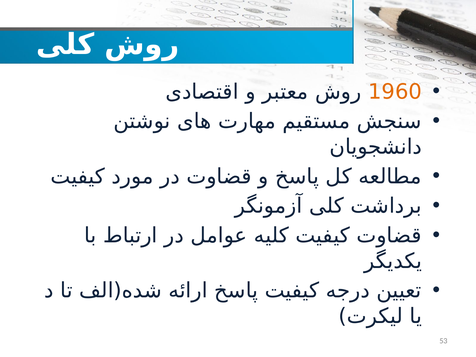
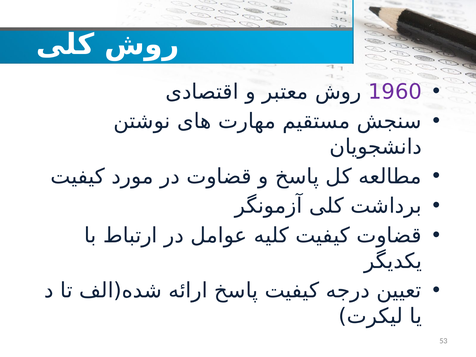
1960 colour: orange -> purple (395, 92)
